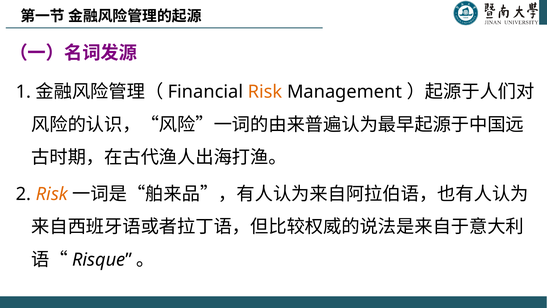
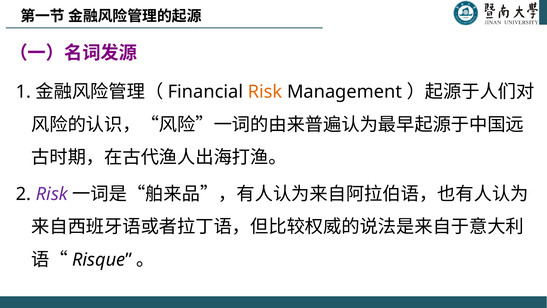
Risk colour: orange -> purple (52, 194)
